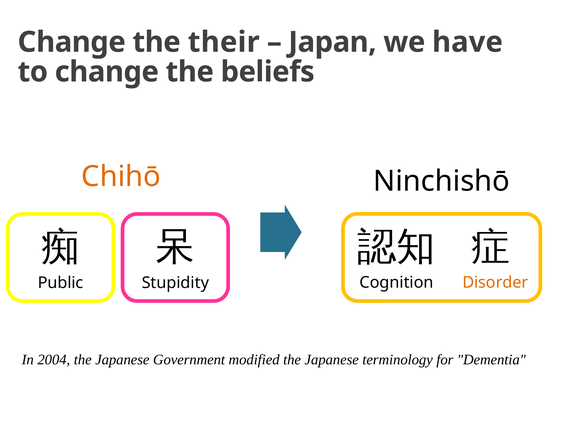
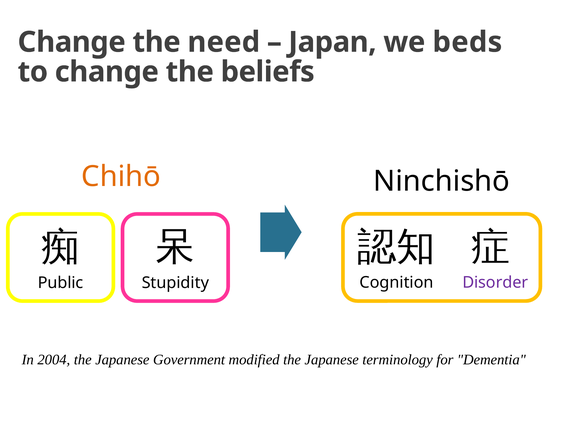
their: their -> need (224, 42)
have: have -> beds (467, 42)
Disorder colour: orange -> purple (495, 283)
